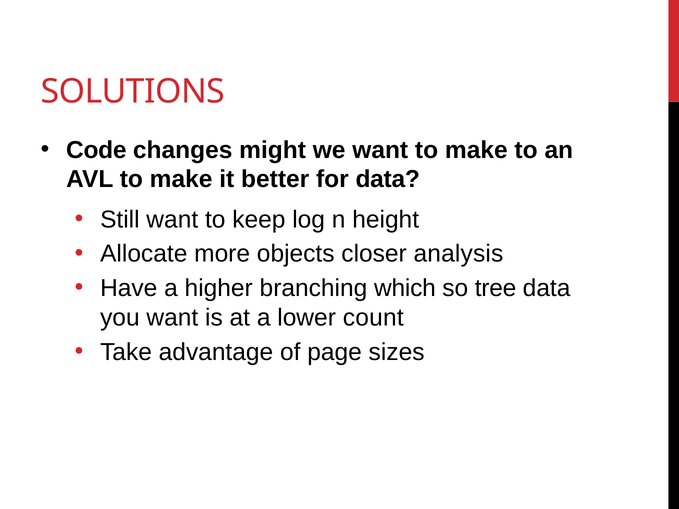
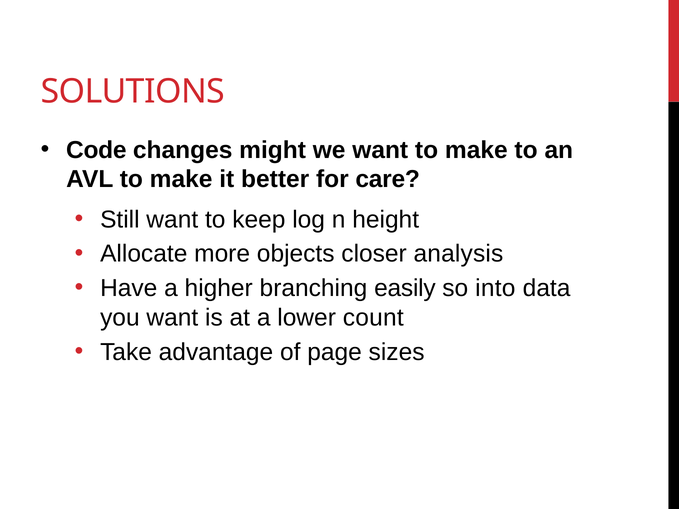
for data: data -> care (388, 179)
which: which -> easily (405, 288)
tree: tree -> into (495, 288)
